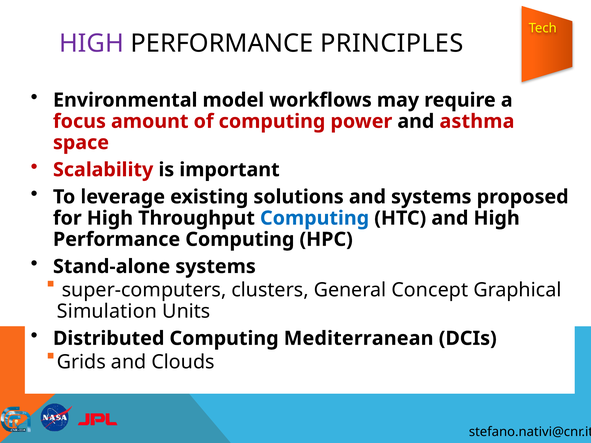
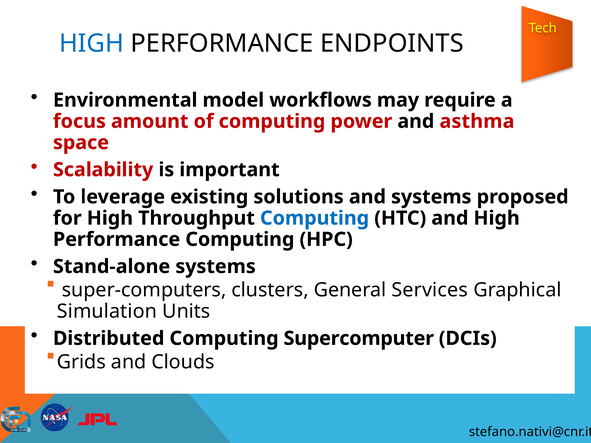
HIGH colour: purple -> blue (92, 44)
PRINCIPLES: PRINCIPLES -> ENDPOINTS (392, 44)
Concept: Concept -> Services (430, 290)
Mediterranean: Mediterranean -> Supercomputer (359, 339)
